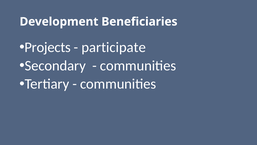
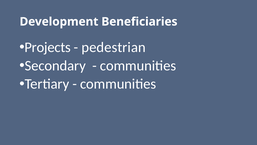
participate: participate -> pedestrian (114, 47)
